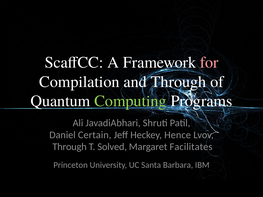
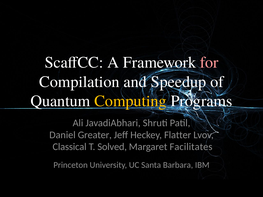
and Through: Through -> Speedup (178, 82)
Computing colour: light green -> yellow (130, 101)
Certain: Certain -> Greater (95, 135)
Hence: Hence -> Flatter (178, 135)
Through: Through -> Classical (70, 147)
